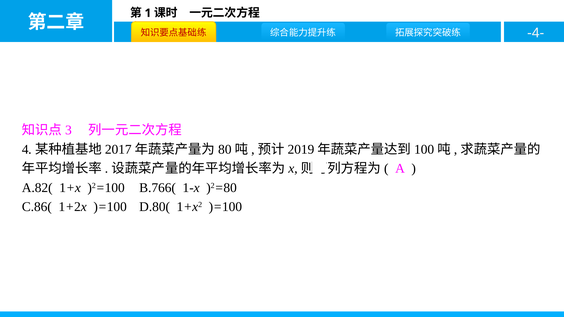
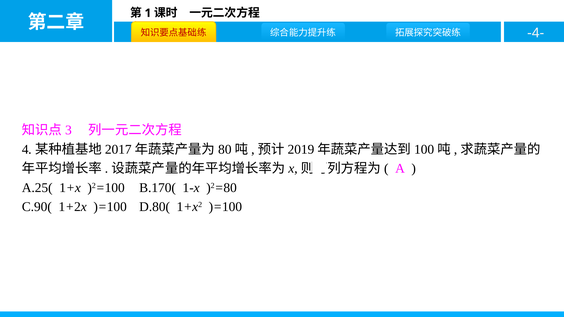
A.82(: A.82( -> A.25( (37, 188)
B.766(: B.766( -> B.170( (158, 188)
C.86(: C.86( -> C.90( (37, 207)
